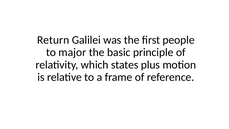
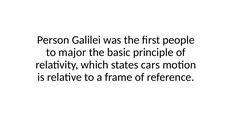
Return: Return -> Person (53, 40)
plus: plus -> cars (150, 65)
